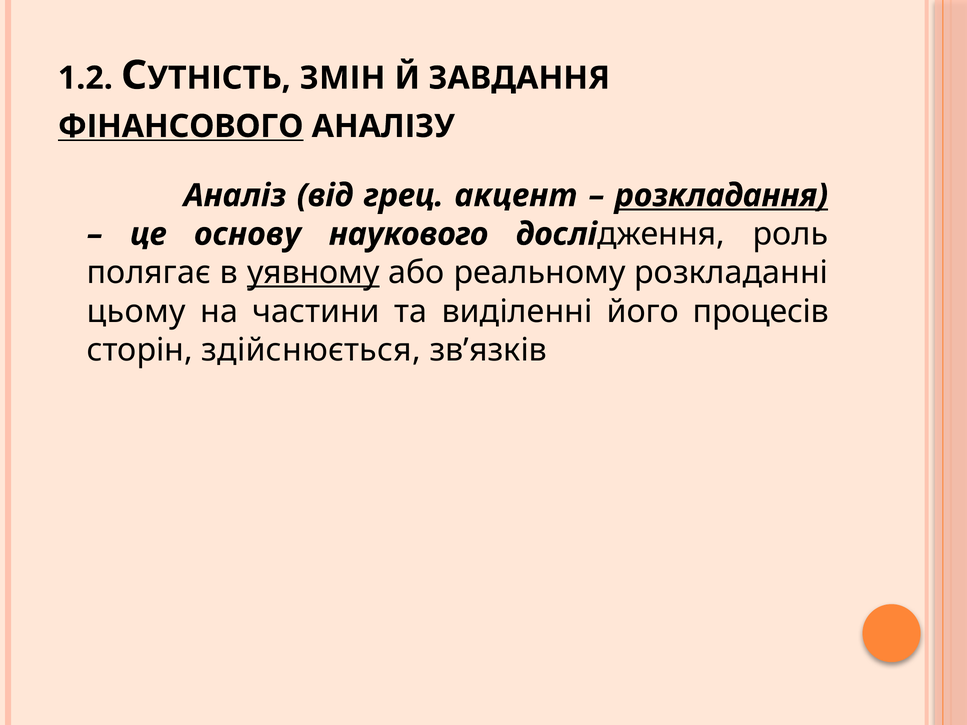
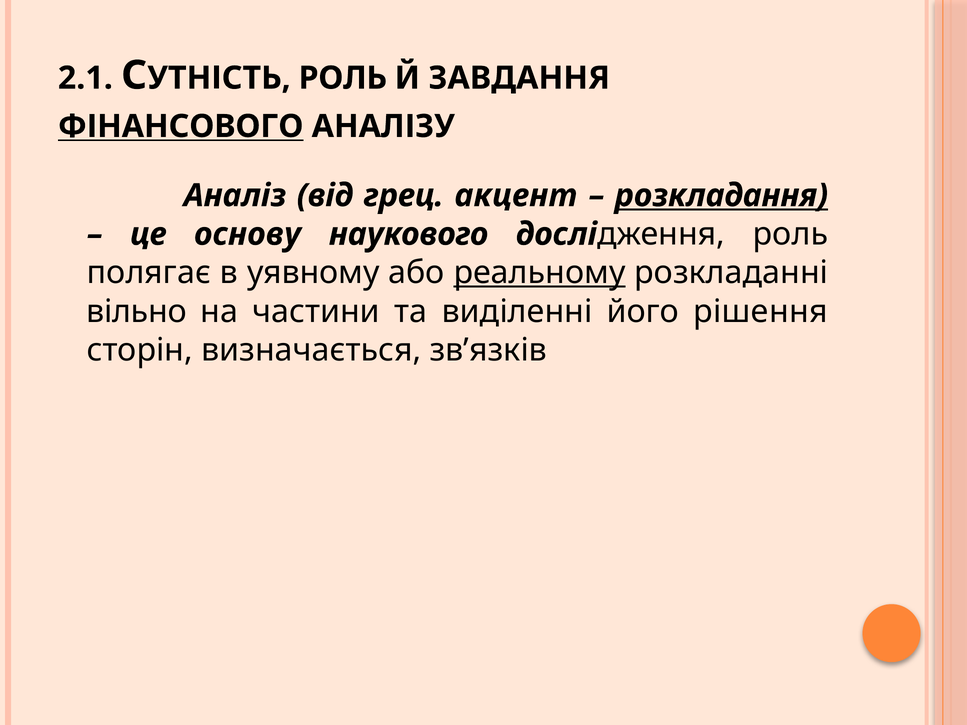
1.2: 1.2 -> 2.1 (85, 78)
ЗМІН: ЗМІН -> РОЛЬ (343, 78)
уявному underline: present -> none (313, 273)
реальному underline: none -> present (540, 273)
цьому: цьому -> вільно (136, 312)
процесів: процесів -> рішення (761, 312)
здійснюється: здійснюється -> визначається (311, 350)
